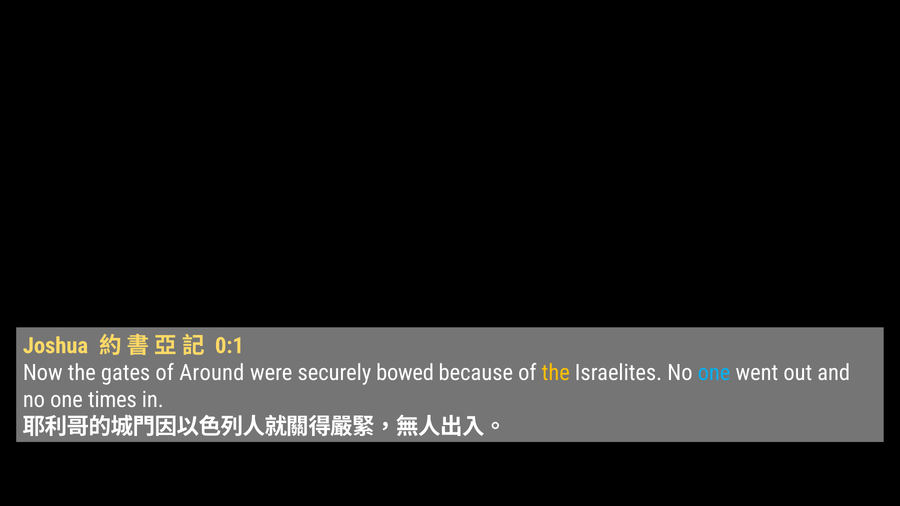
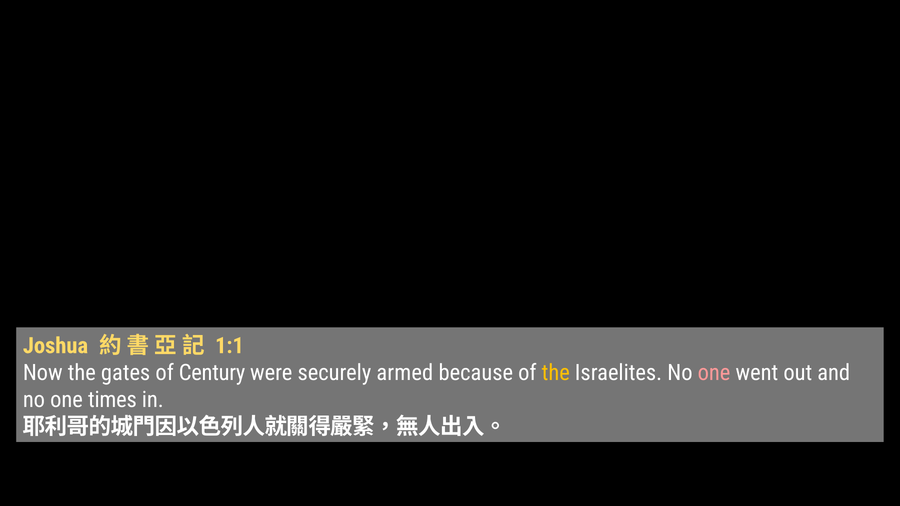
0:1: 0:1 -> 1:1 (229, 346)
Around: Around -> Century (212, 373)
bowed: bowed -> armed (405, 373)
one colour: light blue -> pink (714, 373)
